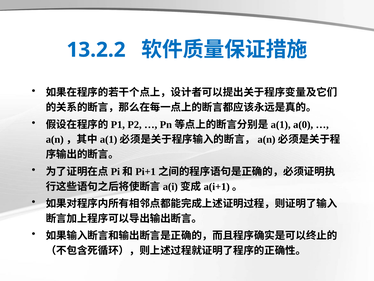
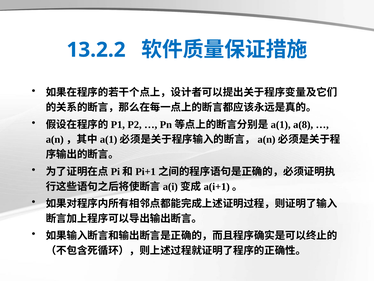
a(0: a(0 -> a(8 (303, 124)
